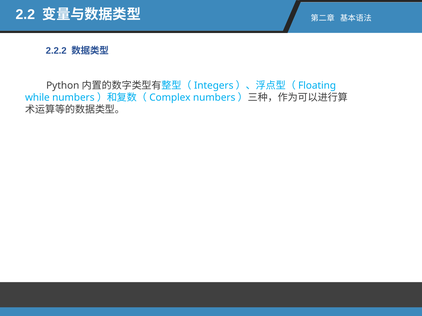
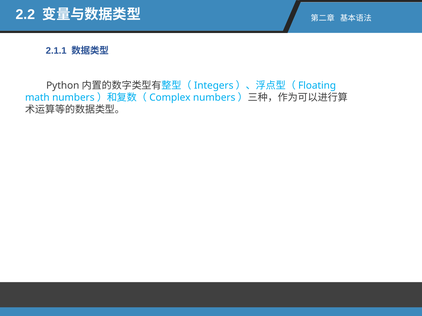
2.2.2: 2.2.2 -> 2.1.1 (56, 51)
while: while -> math (37, 98)
